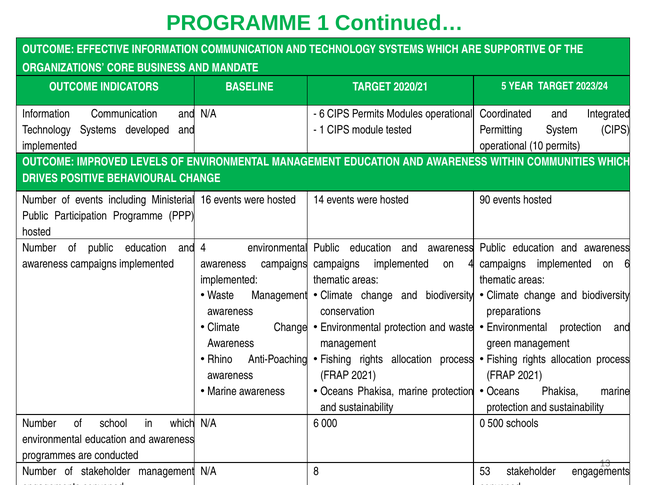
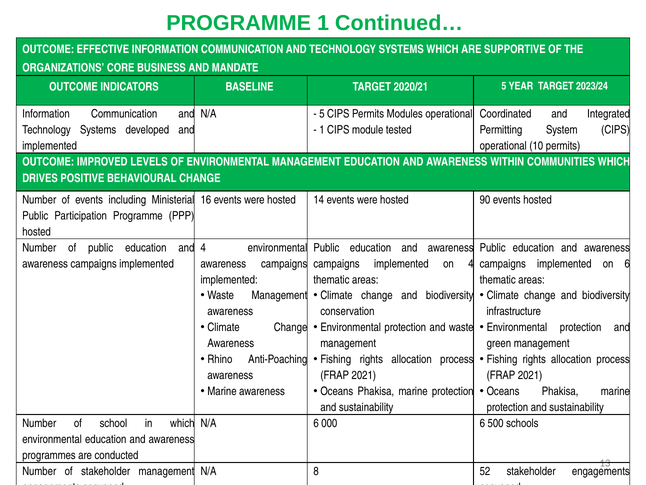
6: 6 -> 5 (322, 114)
preparations: preparations -> infrastructure (514, 311)
000 0: 0 -> 6 (482, 423)
53: 53 -> 52 (485, 471)
